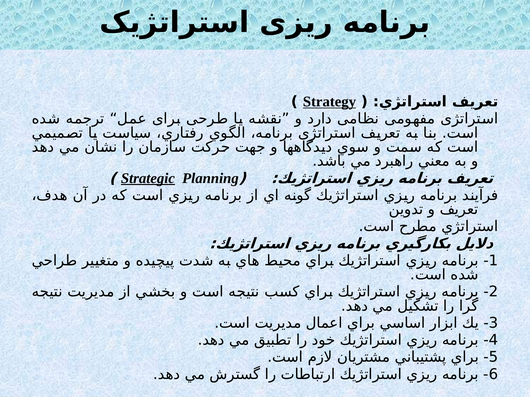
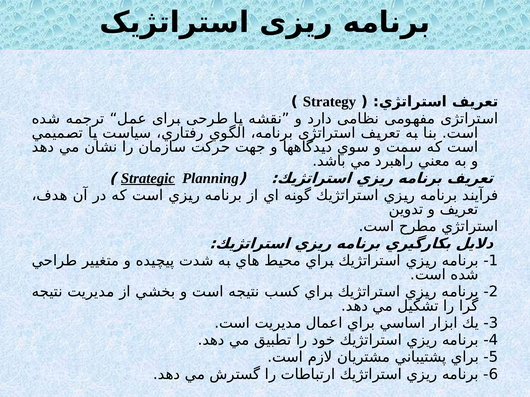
Strategy underline: present -> none (329, 102)
